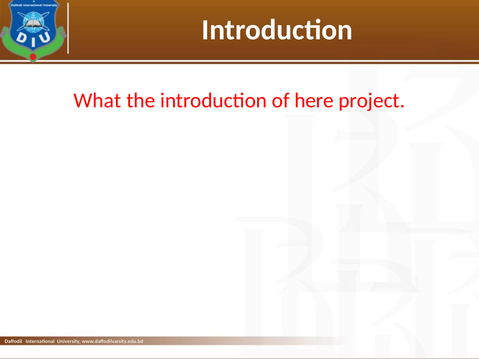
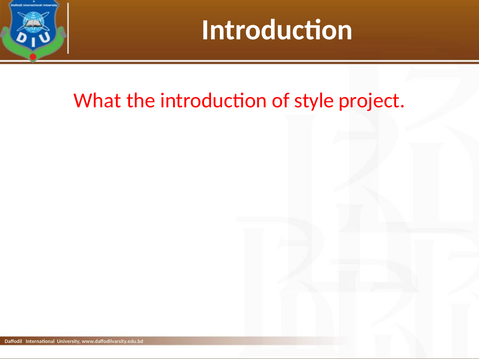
here: here -> style (314, 100)
